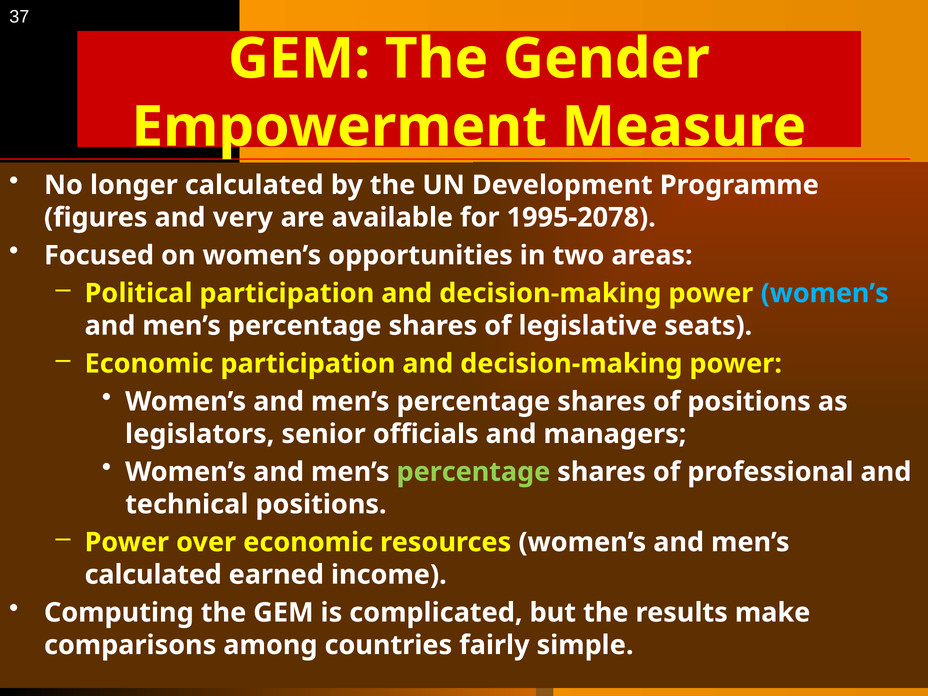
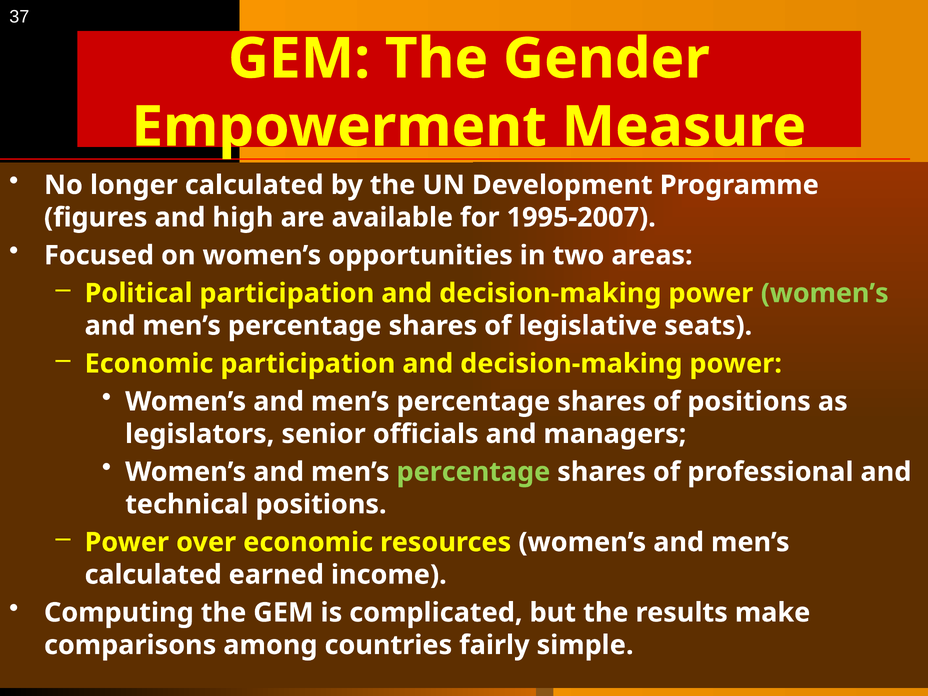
very: very -> high (243, 218)
1995-2078: 1995-2078 -> 1995-2007 (581, 218)
women’s colour: light blue -> light green (825, 293)
